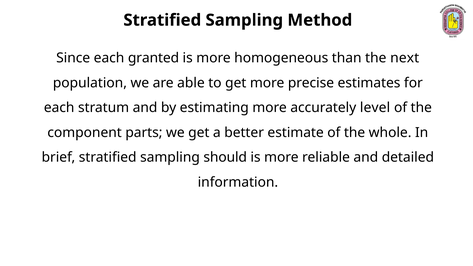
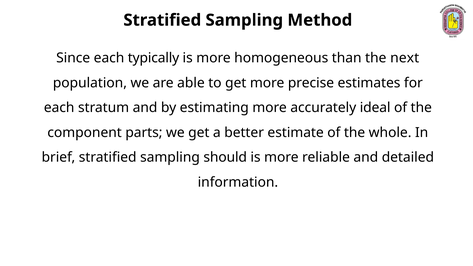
granted: granted -> typically (154, 58)
level: level -> ideal (375, 108)
